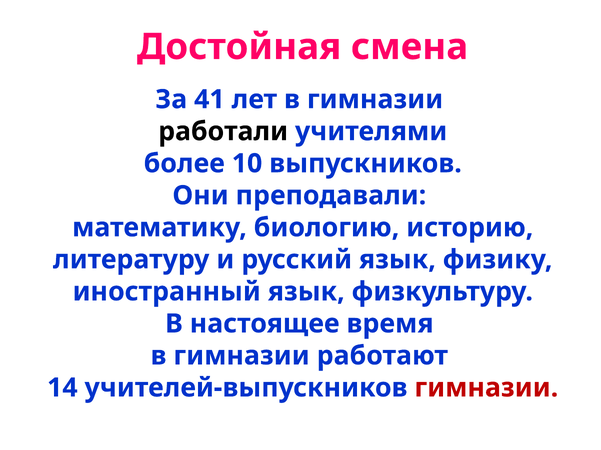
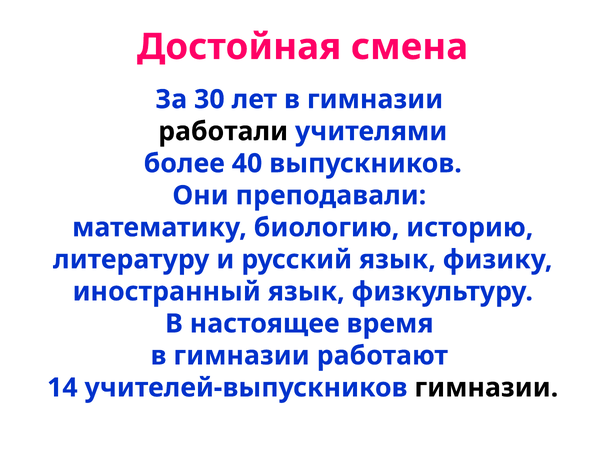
41: 41 -> 30 (209, 100)
10: 10 -> 40 (247, 164)
гимназии colour: red -> black (486, 388)
